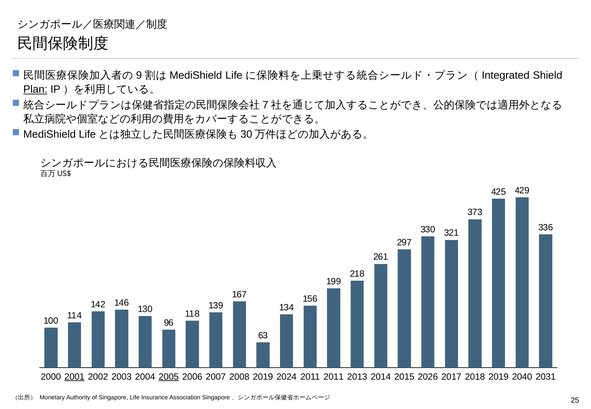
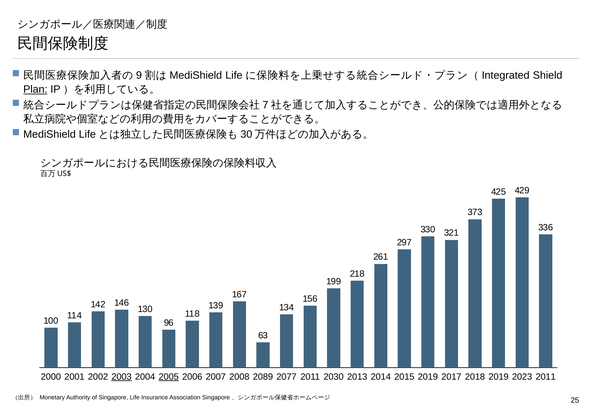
2001 underline: present -> none (74, 377)
2003 underline: none -> present (122, 377)
2008 2019: 2019 -> 2089 (263, 377)
2024: 2024 -> 2077 (287, 377)
2011 2011: 2011 -> 2030 (334, 377)
2014 2026: 2026 -> 2019 (428, 377)
2040: 2040 -> 2023 (522, 377)
2019 2031: 2031 -> 2011 (546, 377)
